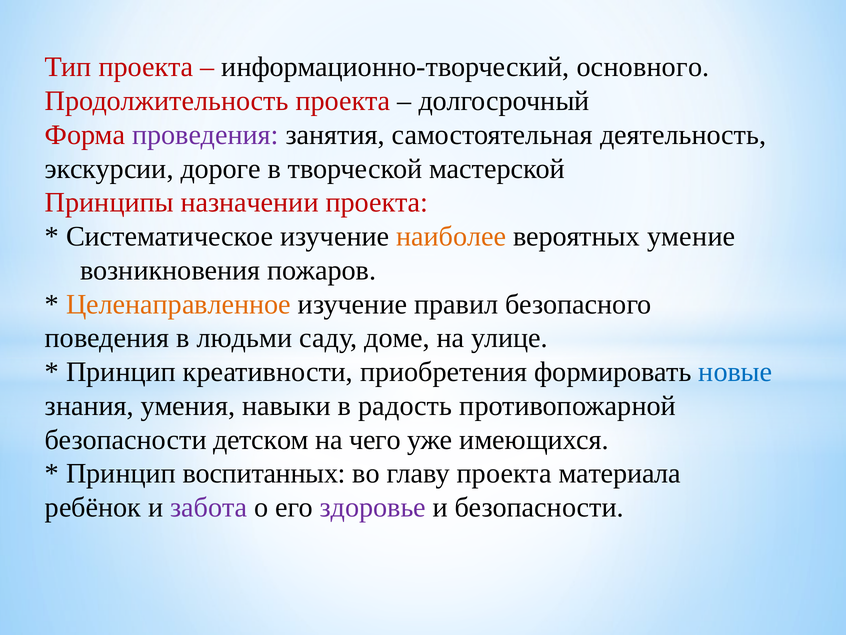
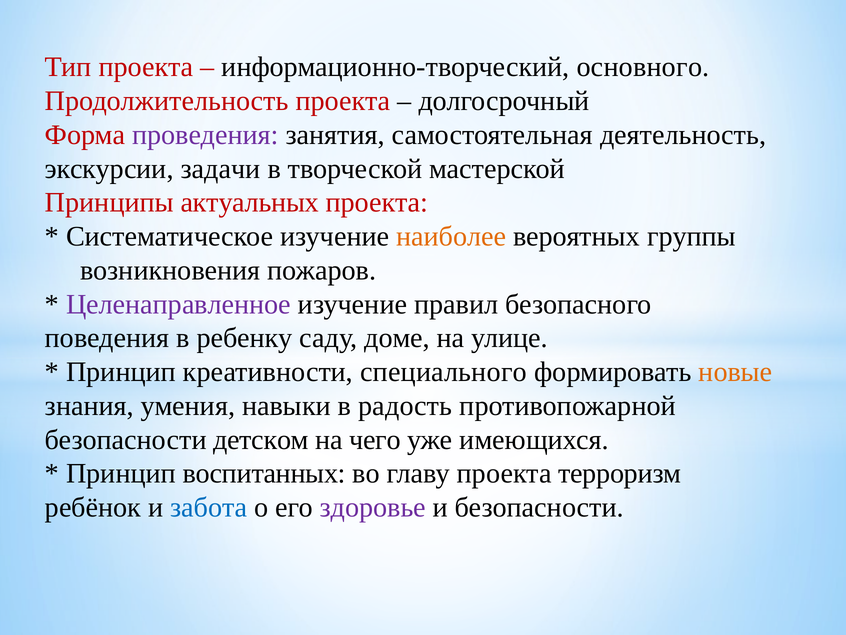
дороге: дороге -> задачи (221, 169)
назначении: назначении -> актуальных (250, 202)
умение: умение -> группы (691, 236)
Целенаправленное colour: orange -> purple (179, 304)
людьми: людьми -> ребенку (245, 338)
приобретения: приобретения -> специального (443, 372)
новые colour: blue -> orange (735, 372)
материала: материала -> терроризм (620, 473)
забота colour: purple -> blue (209, 507)
